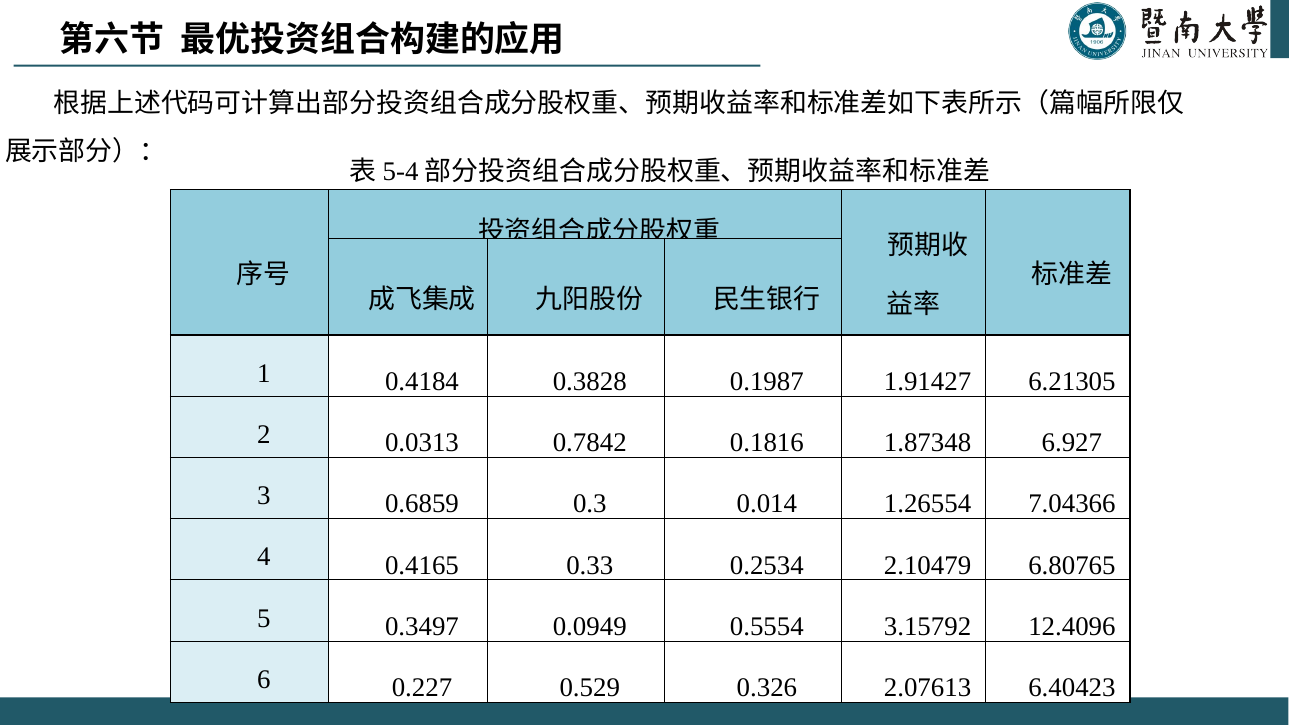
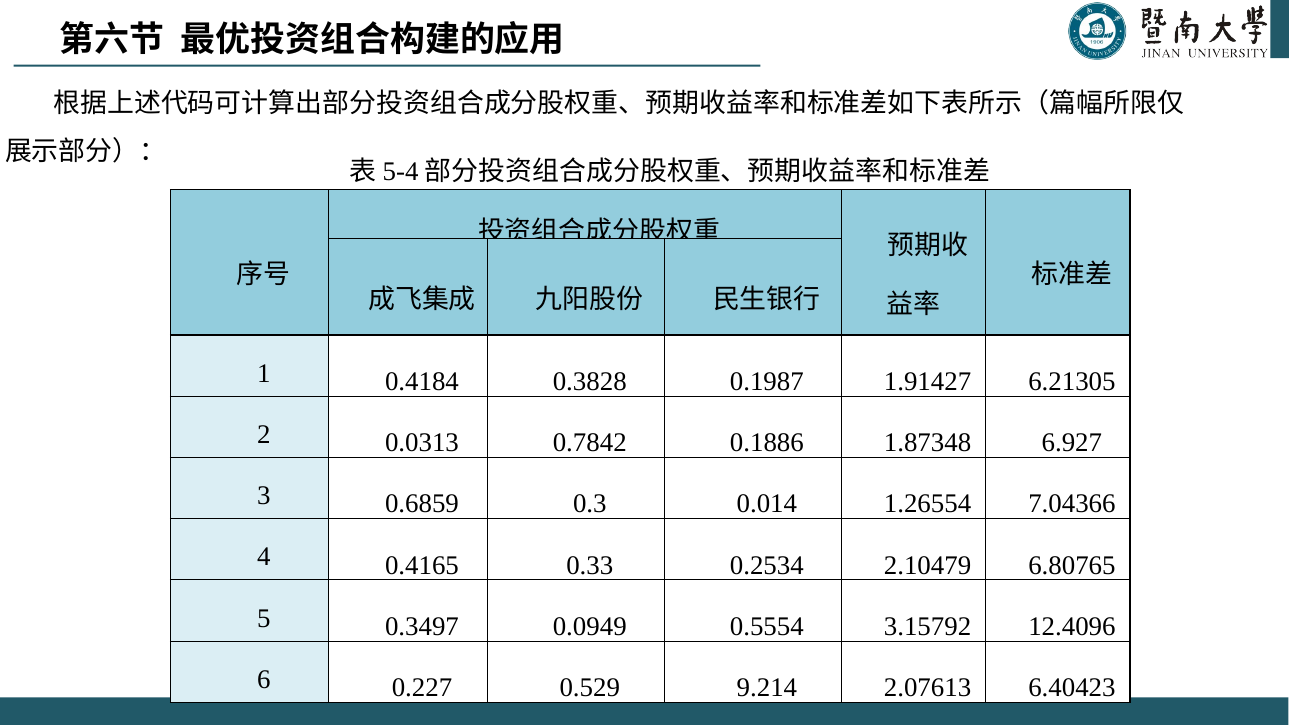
0.1816: 0.1816 -> 0.1886 (767, 443)
0.326: 0.326 -> 9.214 (767, 688)
